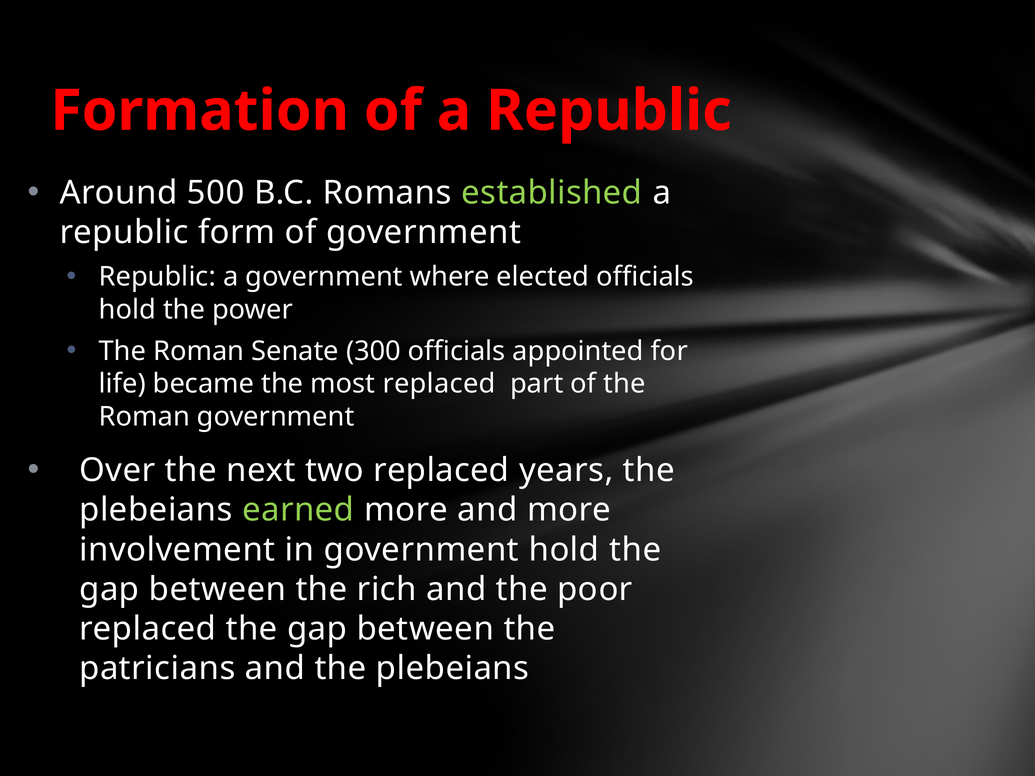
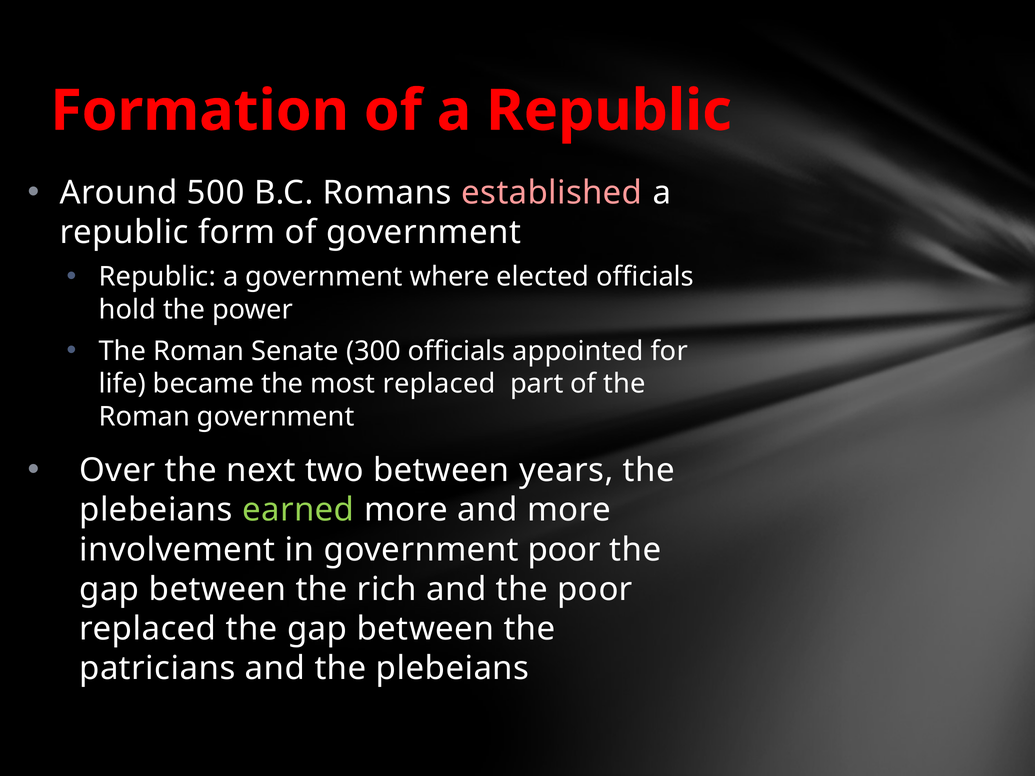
established colour: light green -> pink (552, 193)
two replaced: replaced -> between (441, 471)
government hold: hold -> poor (564, 550)
